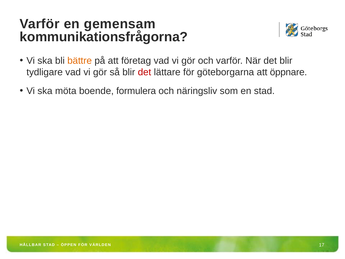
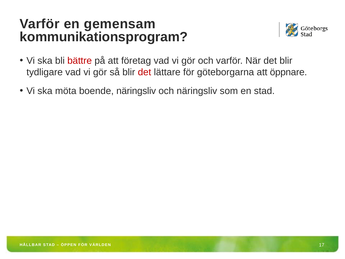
kommunikationsfrågorna: kommunikationsfrågorna -> kommunikationsprogram (104, 37)
bättre colour: orange -> red (80, 61)
boende formulera: formulera -> näringsliv (136, 91)
